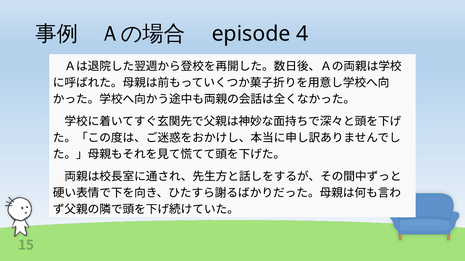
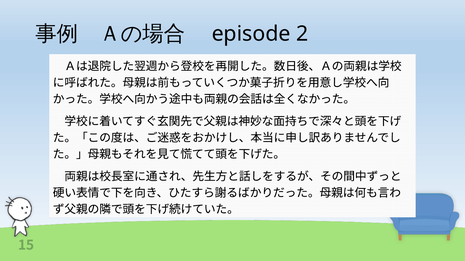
4: 4 -> 2 (302, 34)
